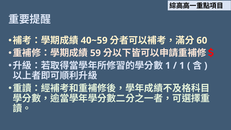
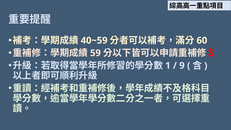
1: 1 -> 9 (182, 66)
